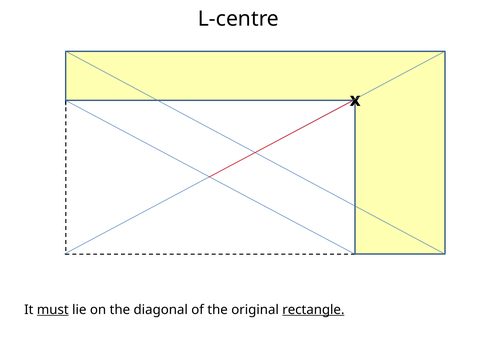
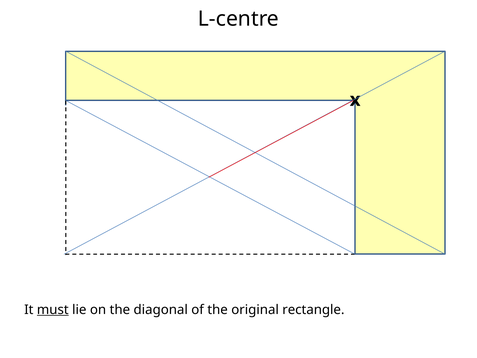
rectangle underline: present -> none (313, 309)
